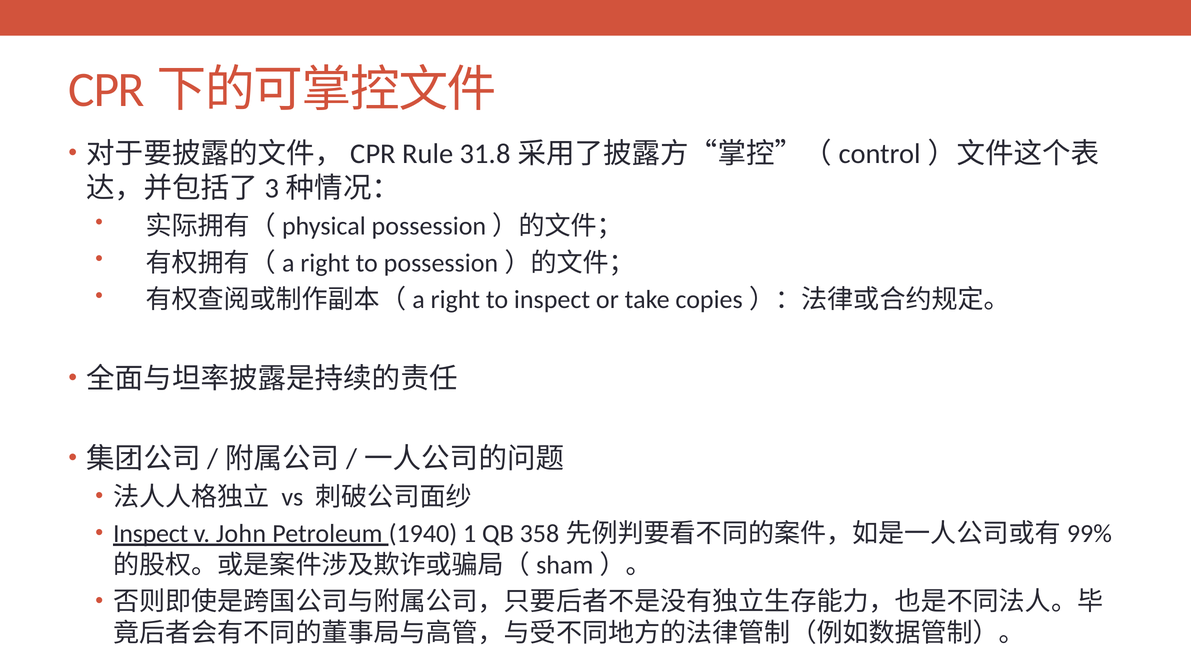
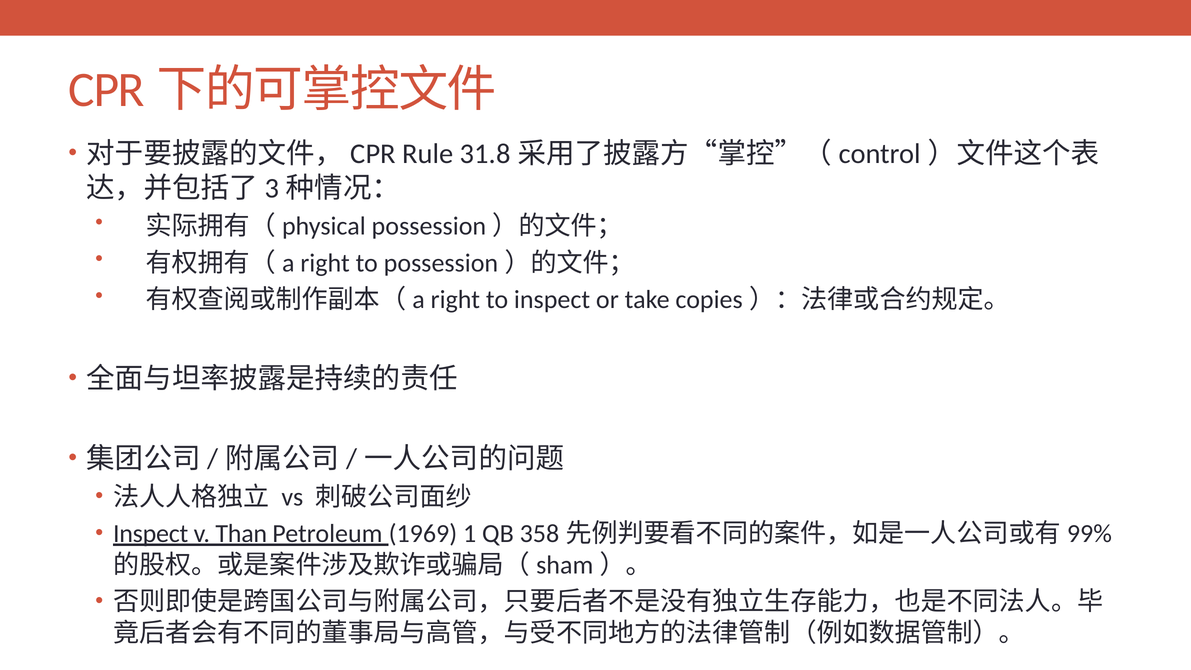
John: John -> Than (241, 534)
1940: 1940 -> 1969 (423, 534)
